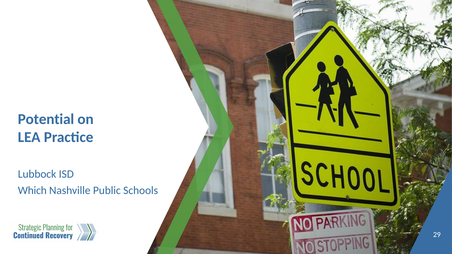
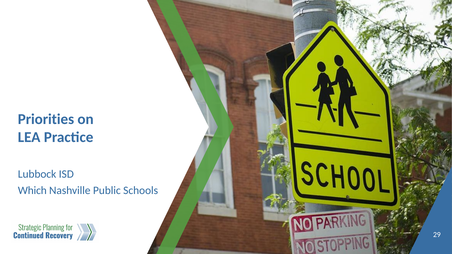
Potential: Potential -> Priorities (46, 119)
